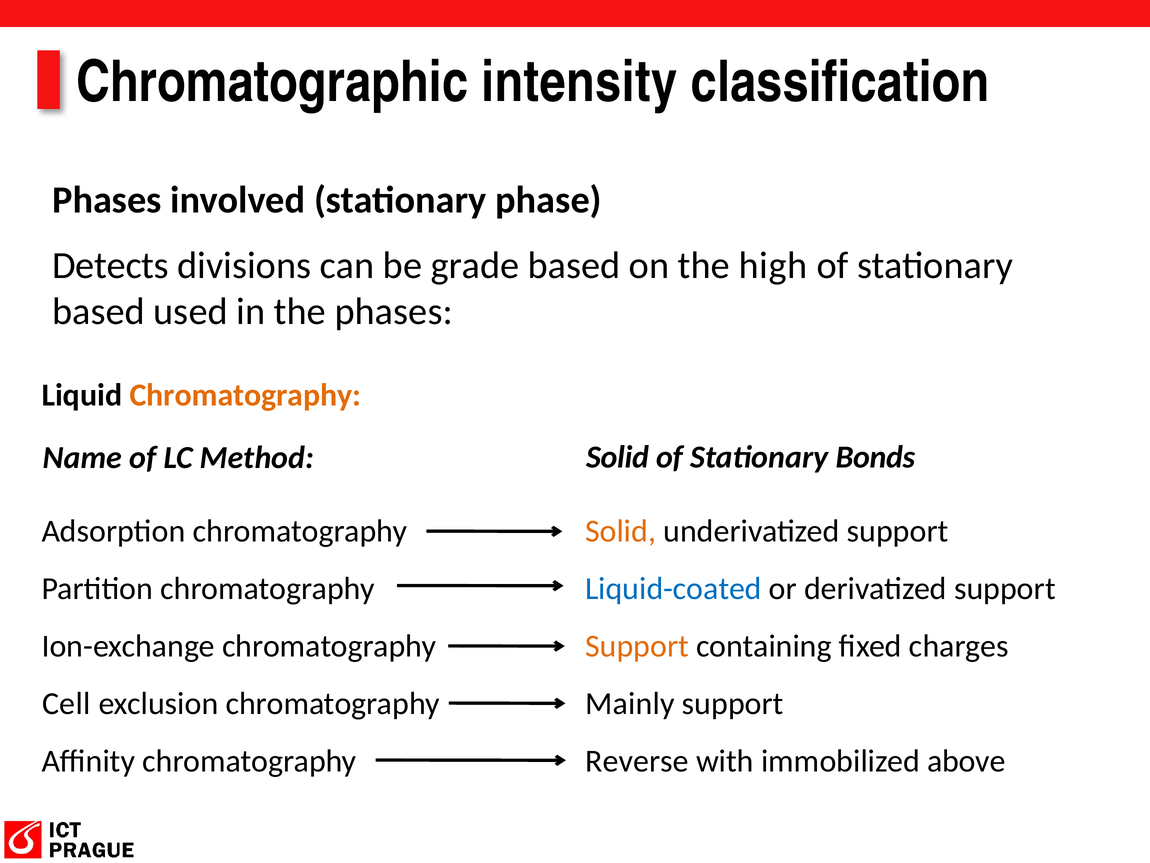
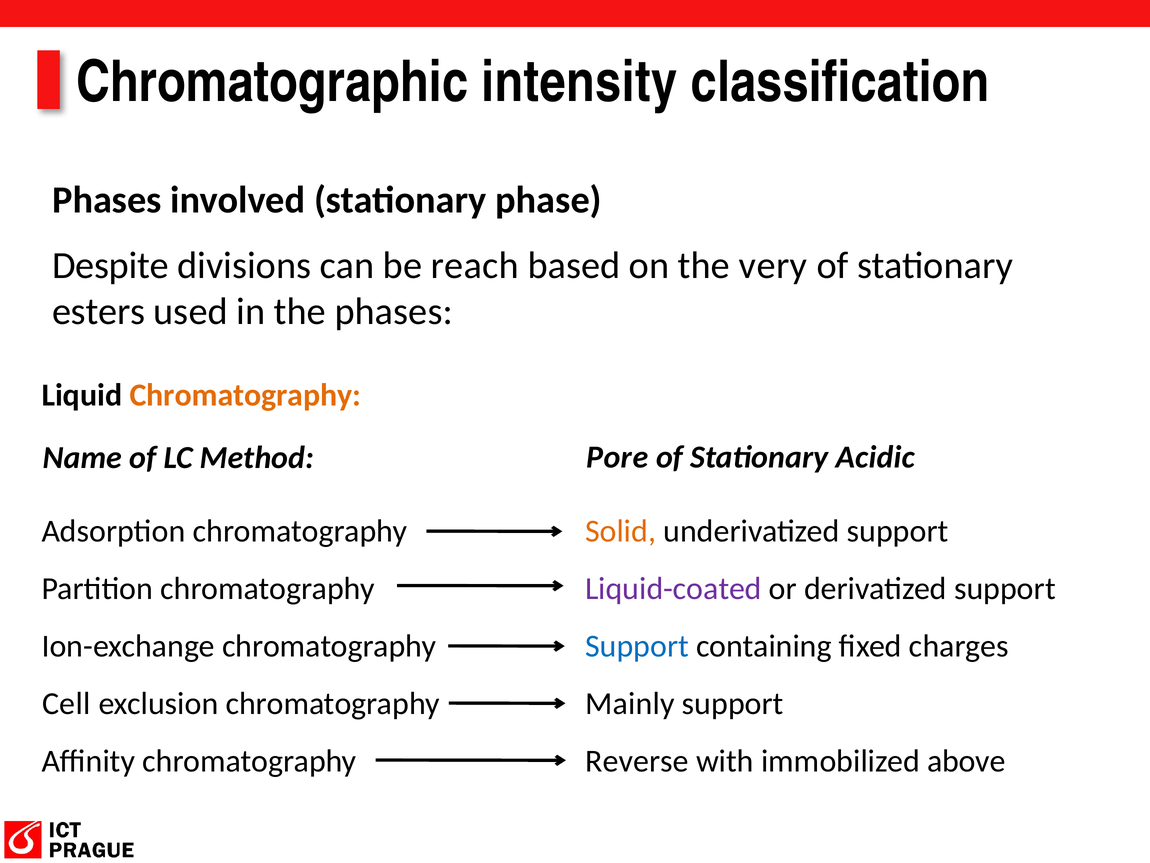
Detects: Detects -> Despite (111, 265)
grade: grade -> reach (475, 265)
high: high -> very (773, 265)
based: based -> esters (99, 311)
Method Solid: Solid -> Pore (617, 457)
Bonds: Bonds -> Acidic (875, 457)
Liquid-coated colour: blue -> purple (673, 588)
Support colour: orange -> blue (637, 646)
